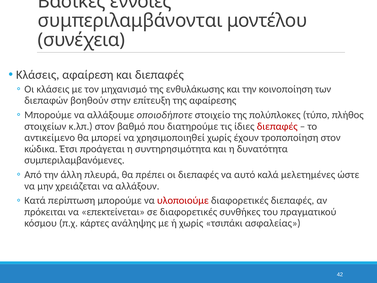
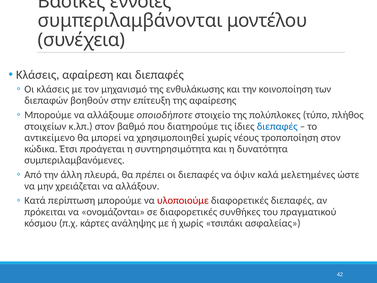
διεπαφές colour: red -> blue (277, 126)
έχουν: έχουν -> νέους (246, 138)
αυτό: αυτό -> όψιν (245, 175)
επεκτείνεται: επεκτείνεται -> ονομάζονται (113, 212)
